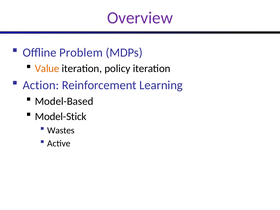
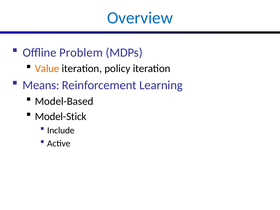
Overview colour: purple -> blue (140, 18)
Action: Action -> Means (41, 85)
Wastes: Wastes -> Include (61, 130)
